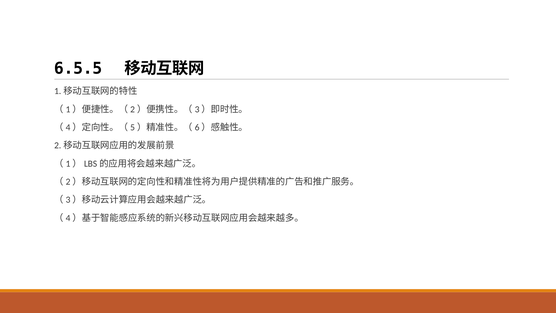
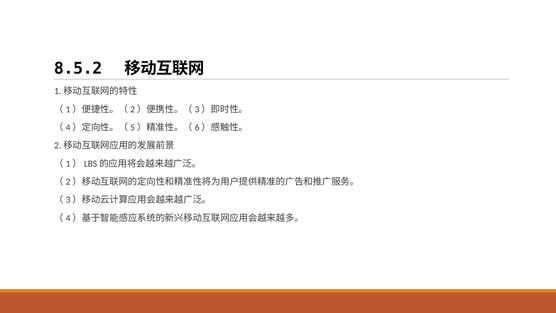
6.5.5: 6.5.5 -> 8.5.2 (78, 68)
